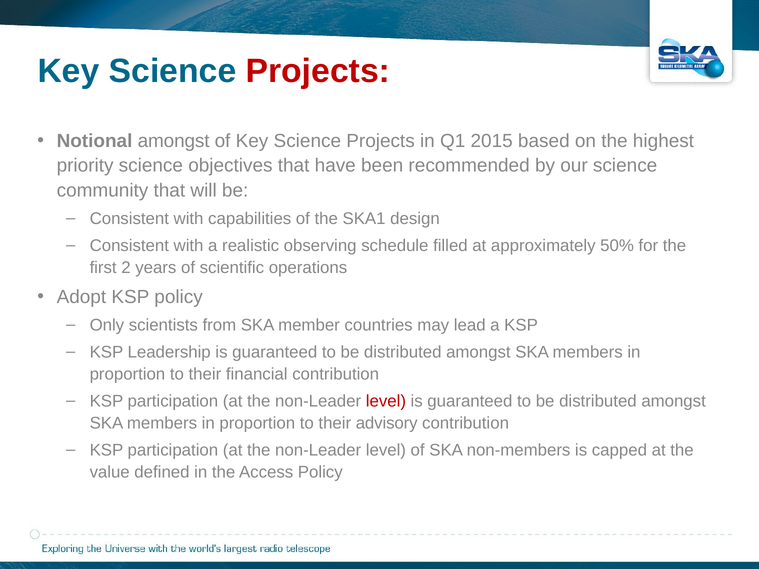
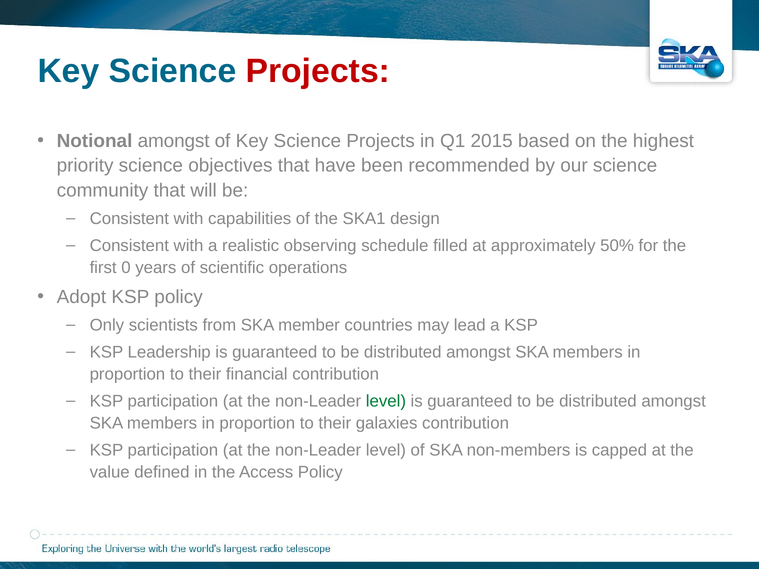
2: 2 -> 0 (126, 268)
level colour: red -> green (386, 402)
advisory: advisory -> galaxies (387, 423)
